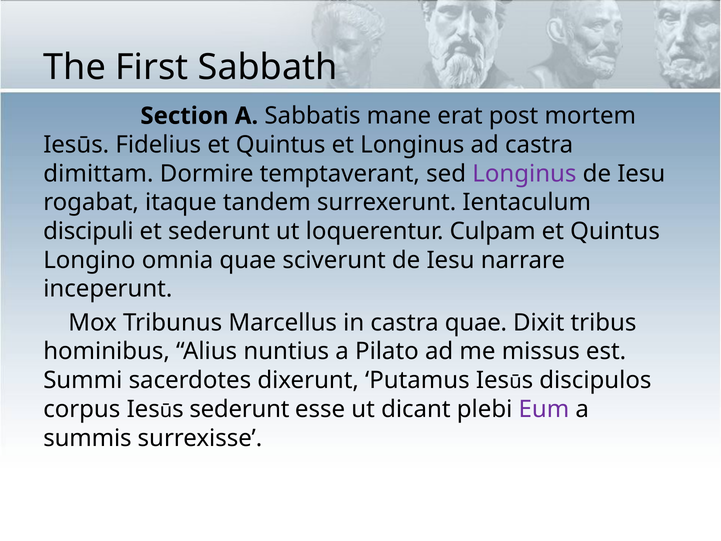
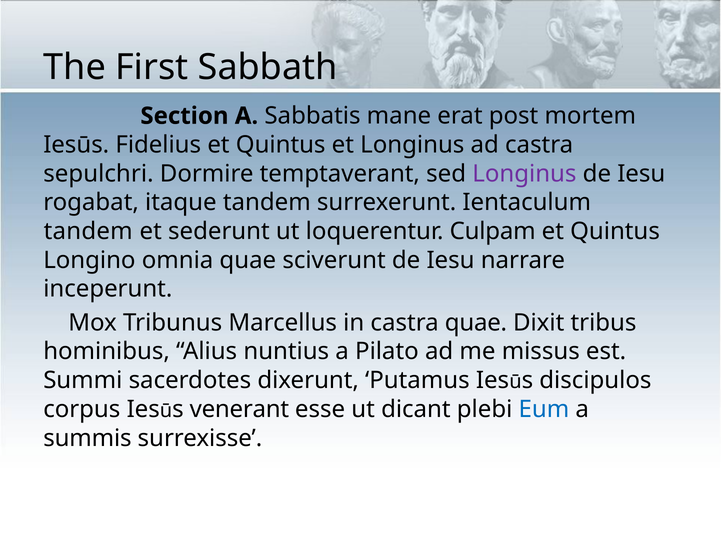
dimittam: dimittam -> sepulchri (98, 174)
discipuli: discipuli -> tandem (88, 231)
sederunt: sederunt -> venerant (239, 409)
Eum colour: purple -> blue (544, 409)
